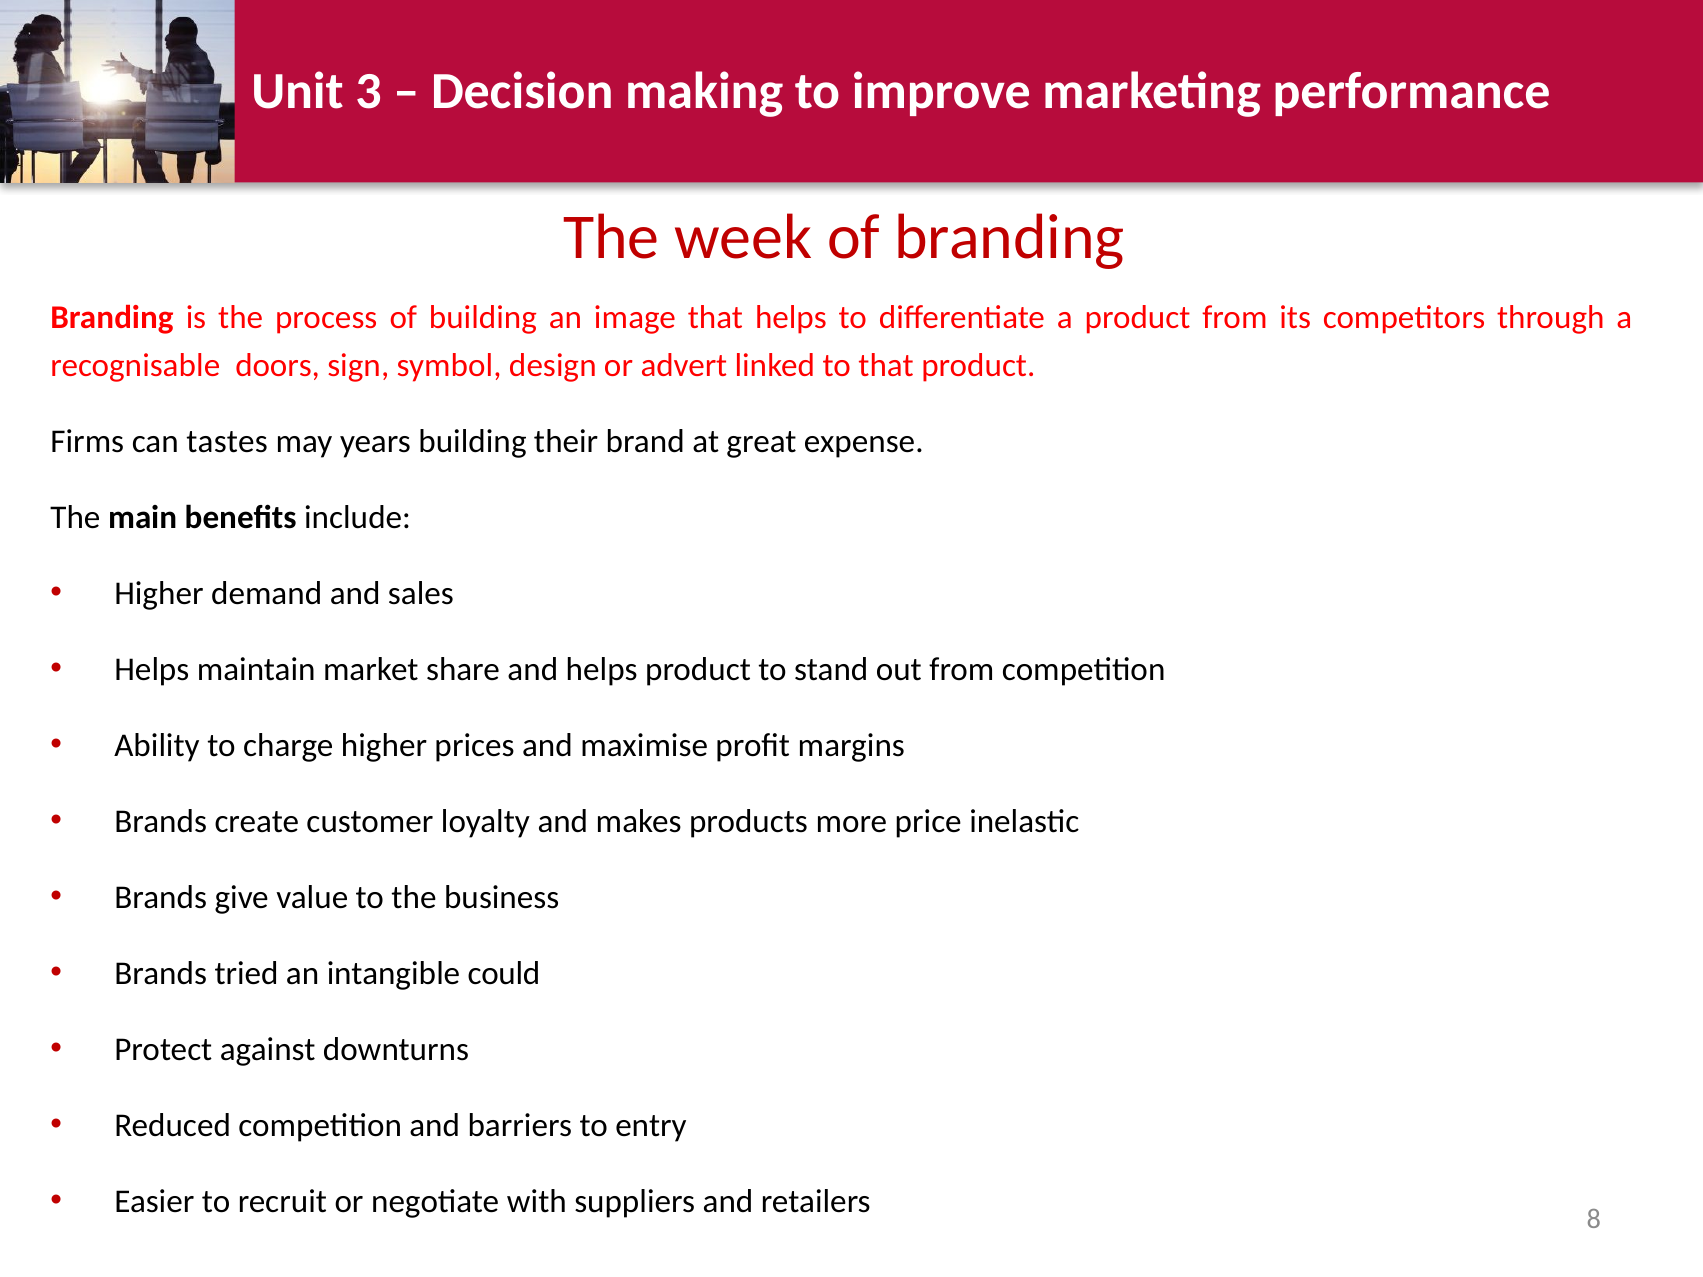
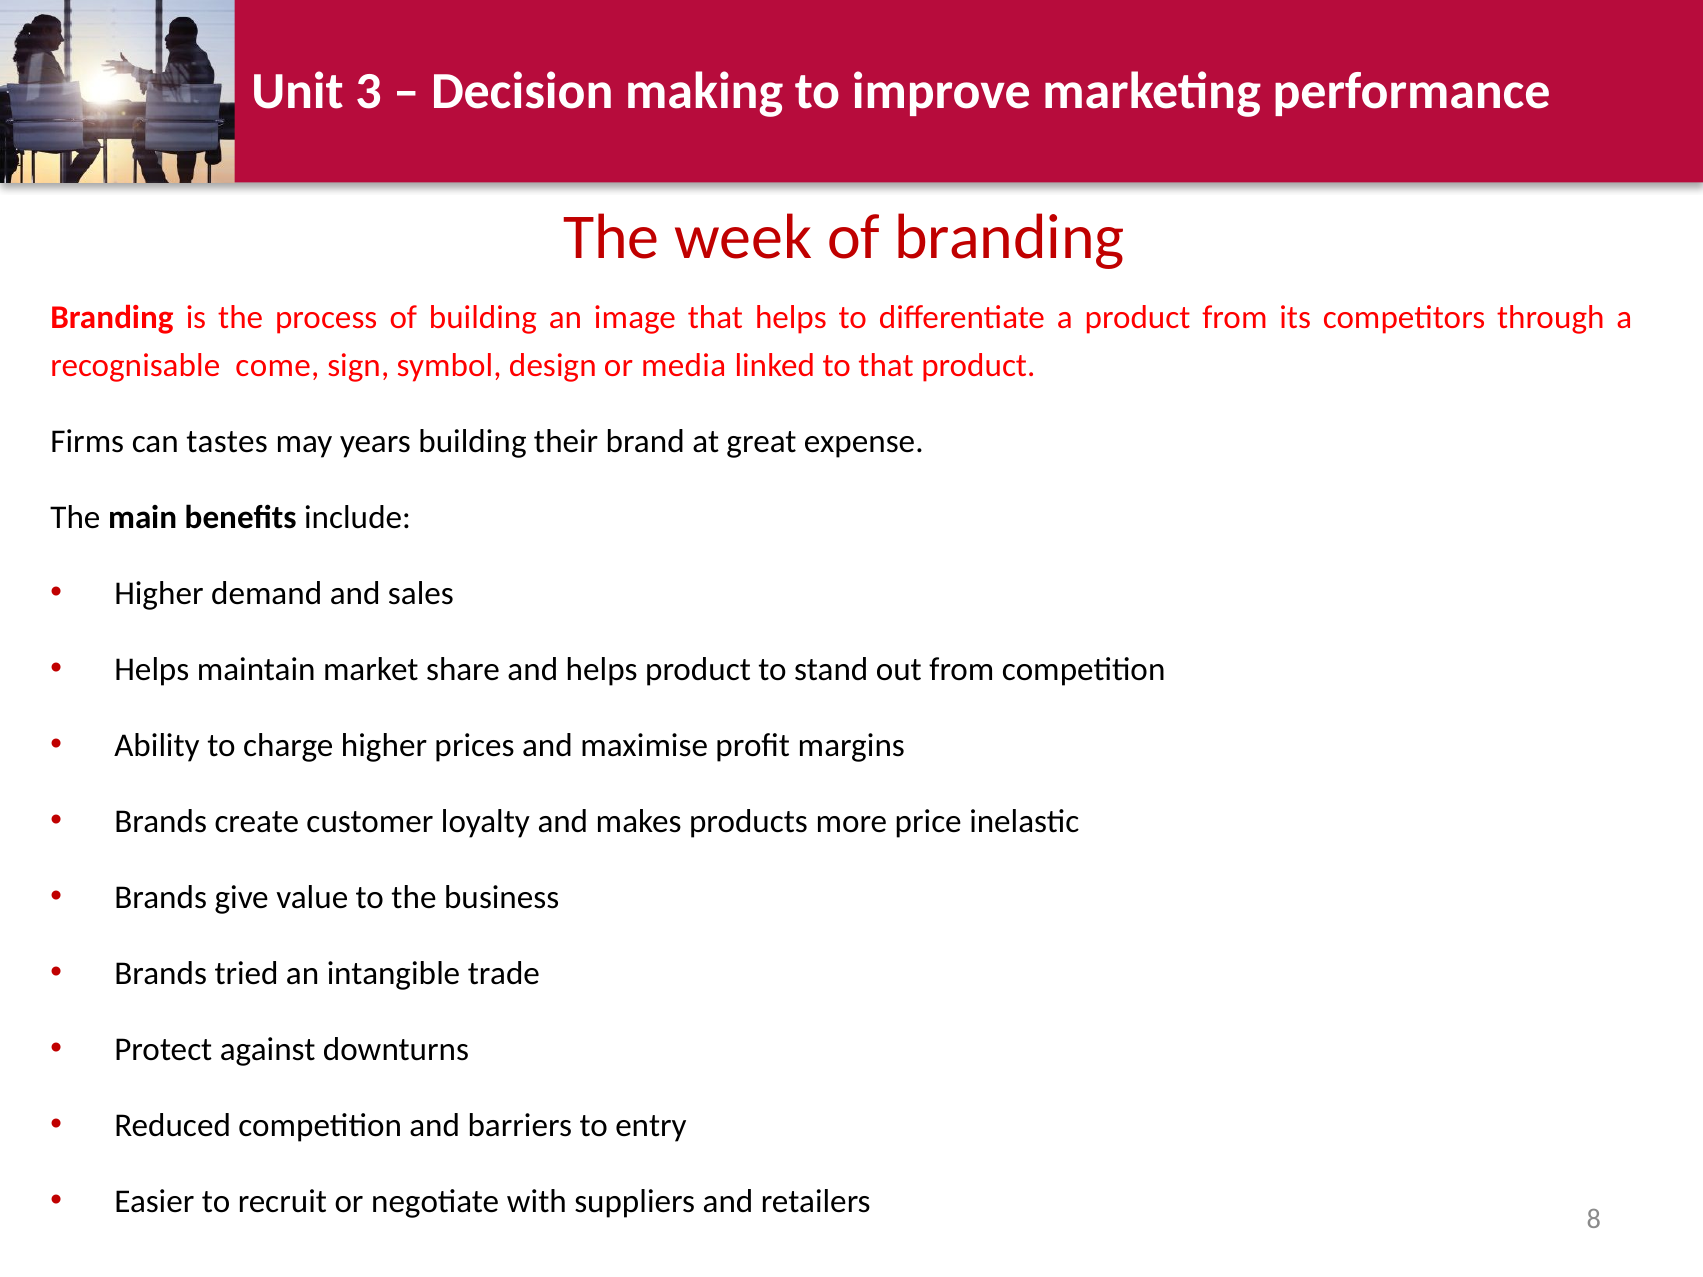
doors: doors -> come (277, 366)
advert: advert -> media (684, 366)
could: could -> trade (504, 974)
